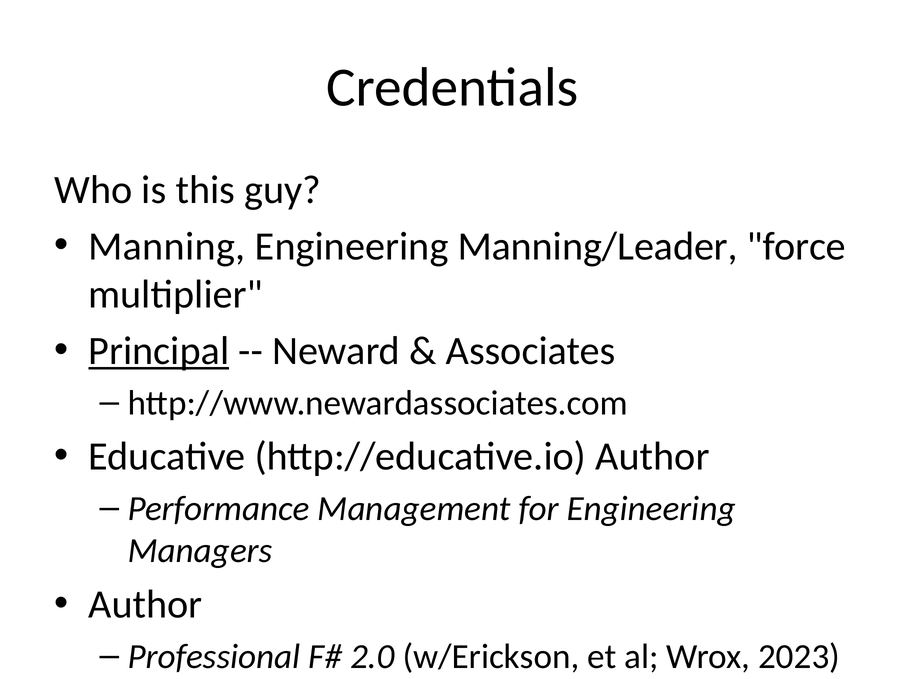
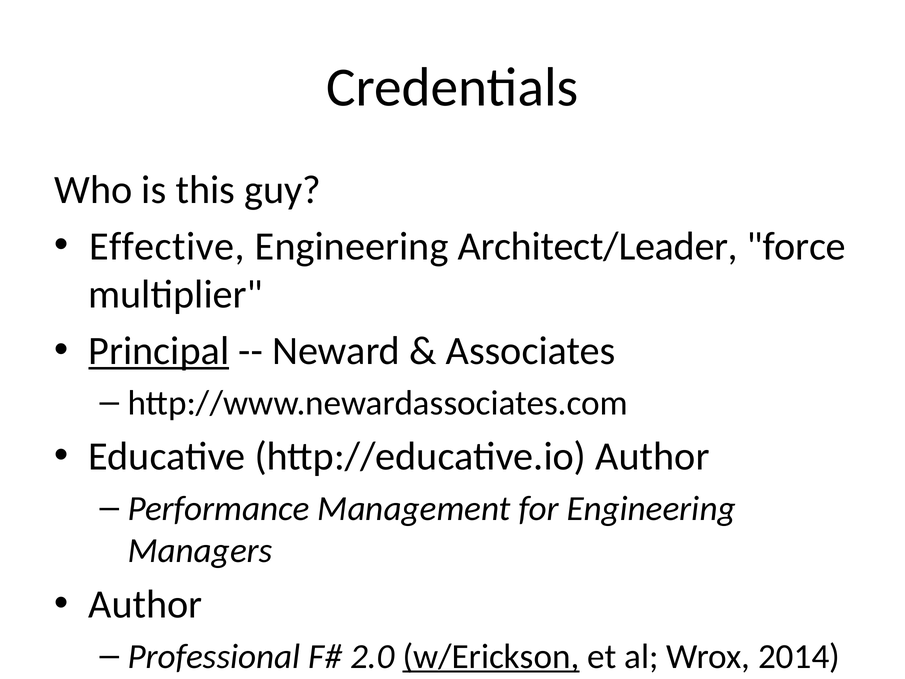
Manning: Manning -> Effective (167, 246)
Manning/Leader: Manning/Leader -> Architect/Leader (598, 246)
w/Erickson underline: none -> present (491, 656)
2023: 2023 -> 2014 (799, 656)
